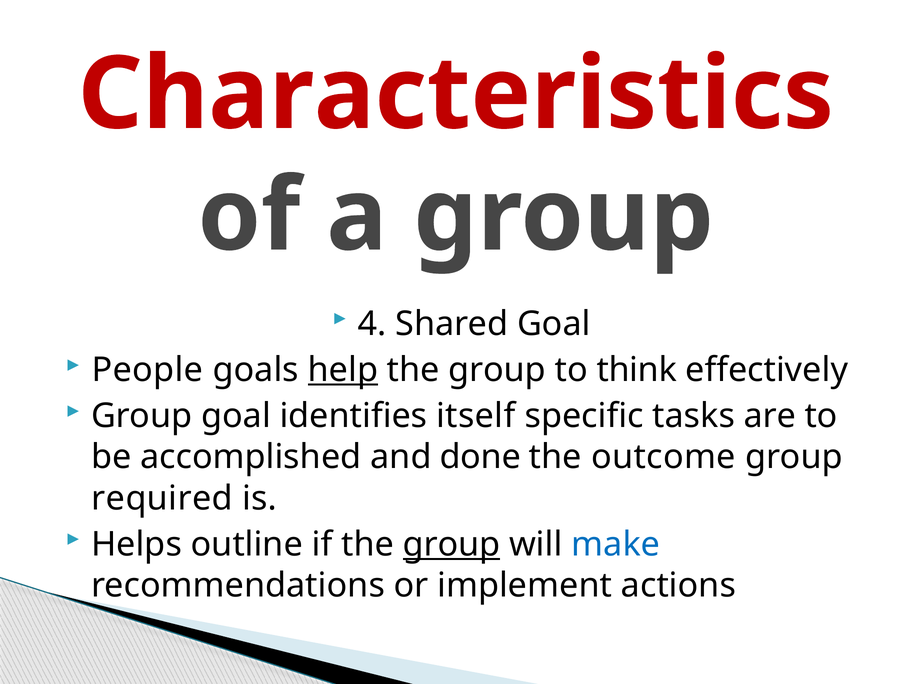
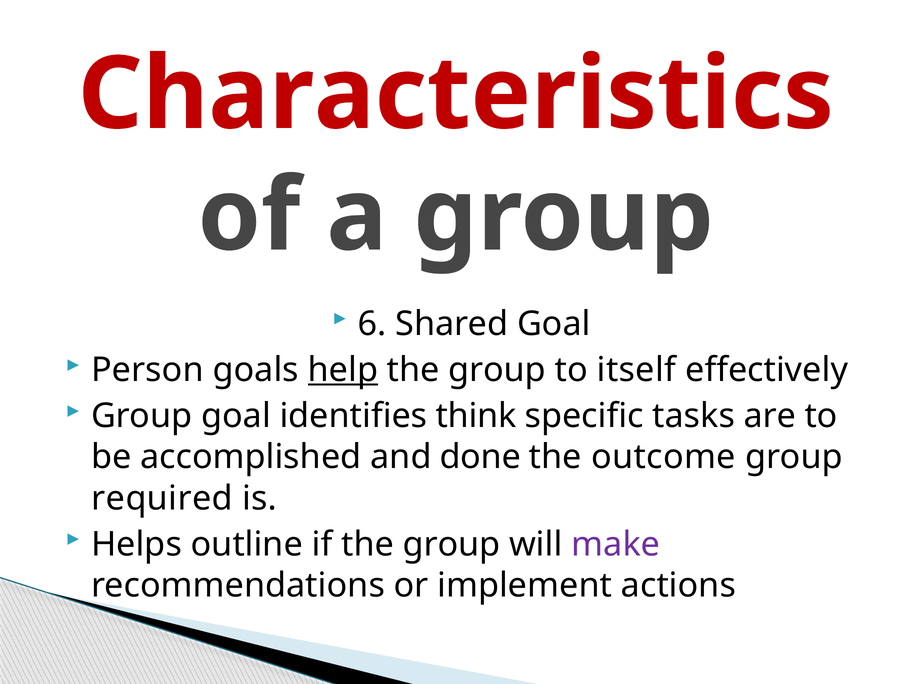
4: 4 -> 6 (372, 324)
People: People -> Person (147, 370)
think: think -> itself (636, 370)
itself: itself -> think (476, 416)
group underline: present -> none (452, 544)
make colour: blue -> purple (616, 544)
